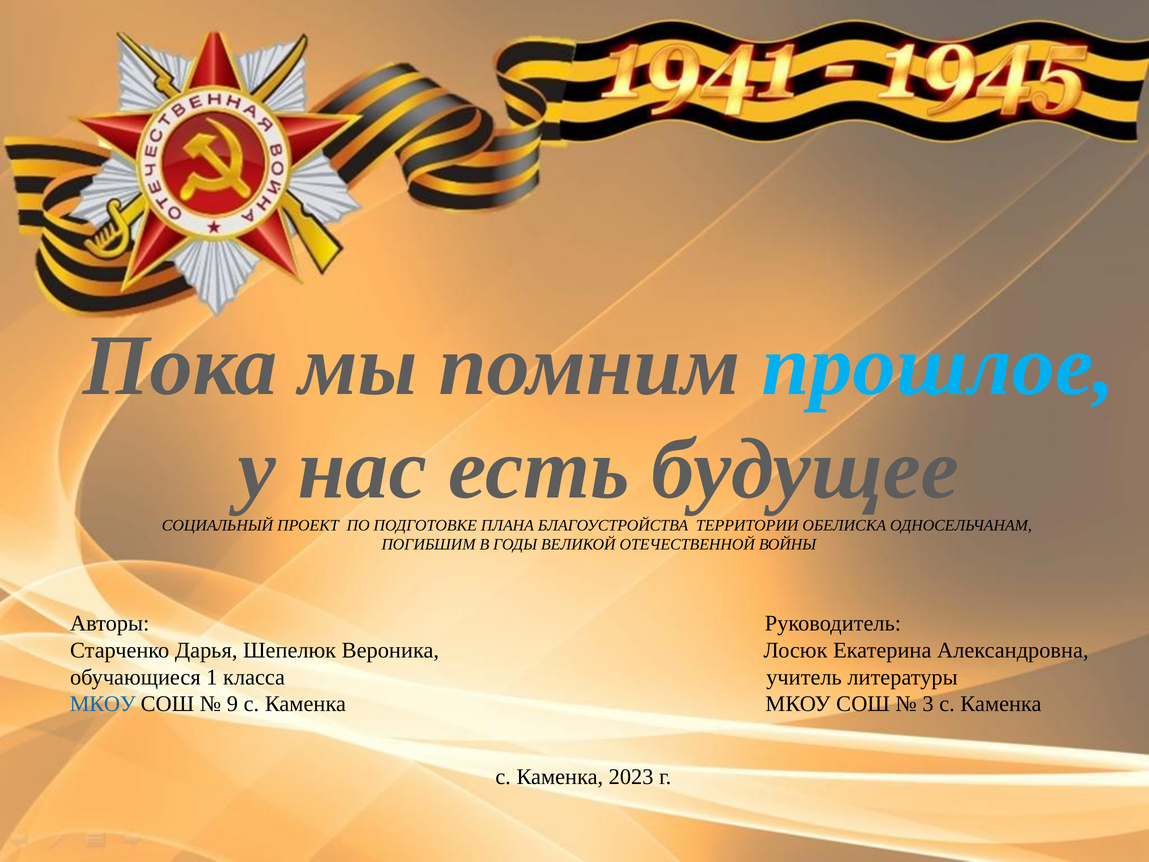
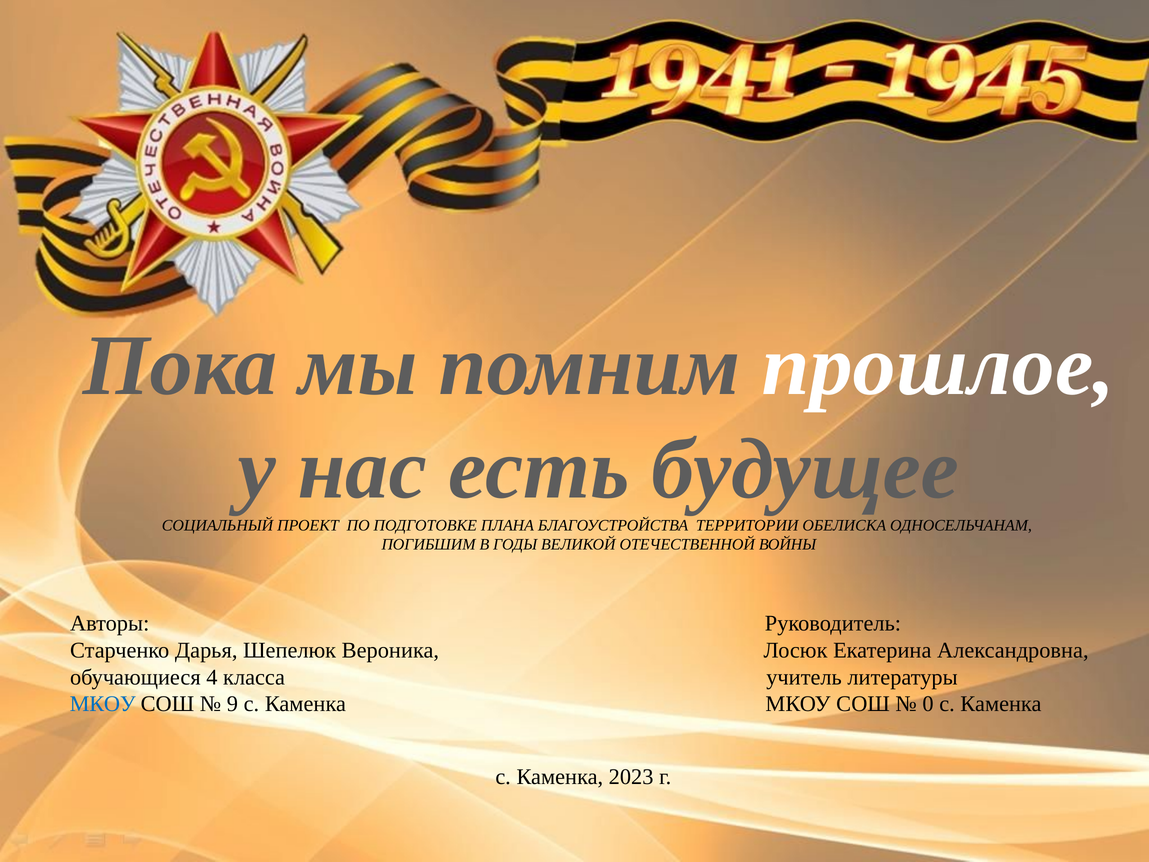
прошлое colour: light blue -> white (938, 366)
1: 1 -> 4 (212, 677)
3: 3 -> 0 (928, 704)
